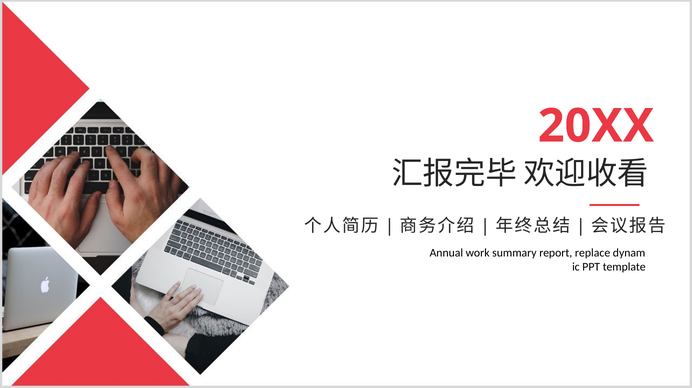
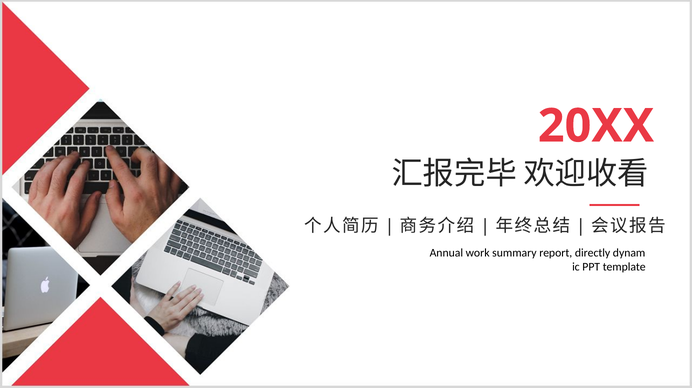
replace: replace -> directly (593, 253)
